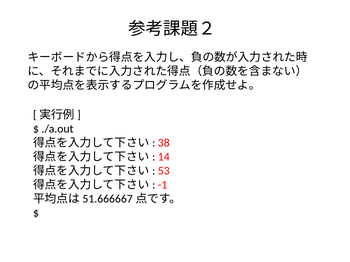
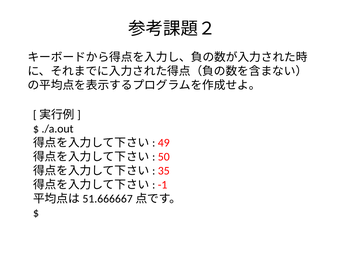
38: 38 -> 49 (164, 143)
14: 14 -> 50 (164, 157)
53: 53 -> 35 (164, 171)
